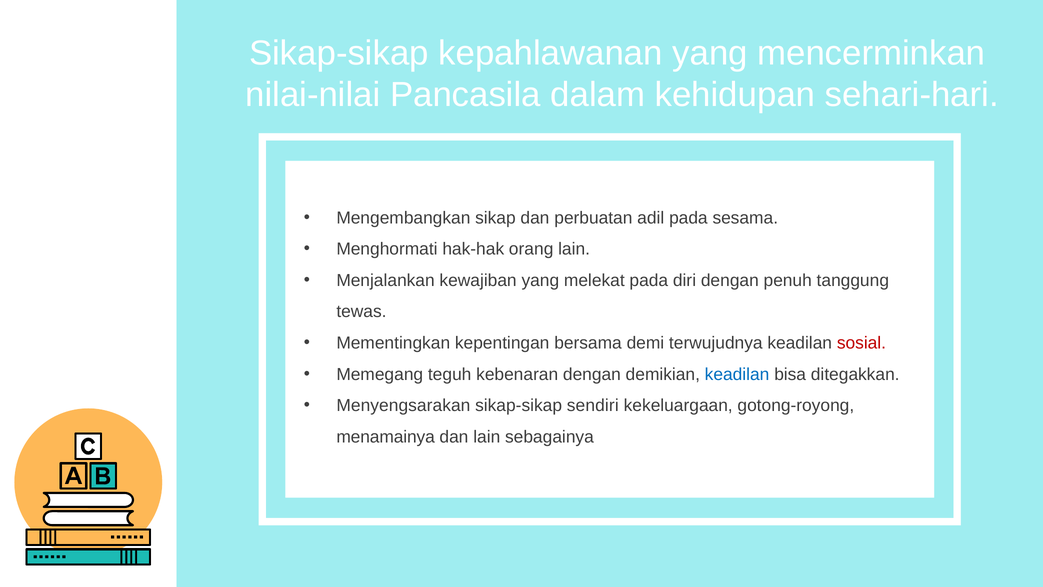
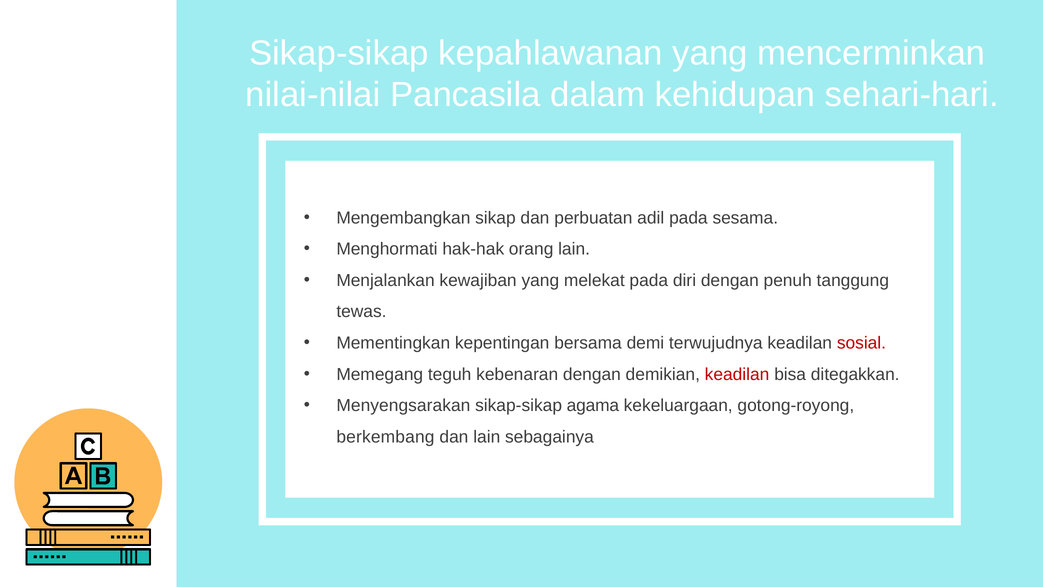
keadilan colour: blue -> red (737, 374)
sendiri: sendiri -> agama (593, 405)
menamainya: menamainya -> berkembang (385, 437)
